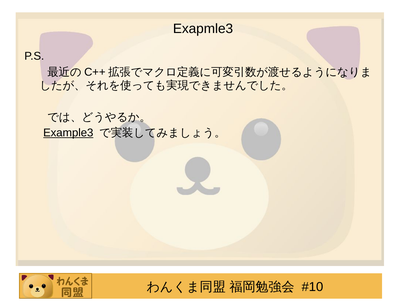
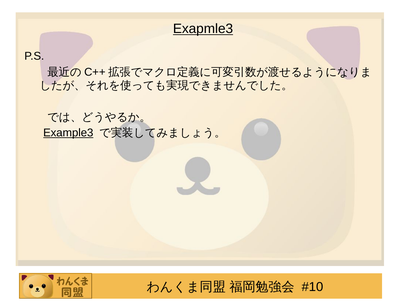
Exapmle3 underline: none -> present (203, 29)
